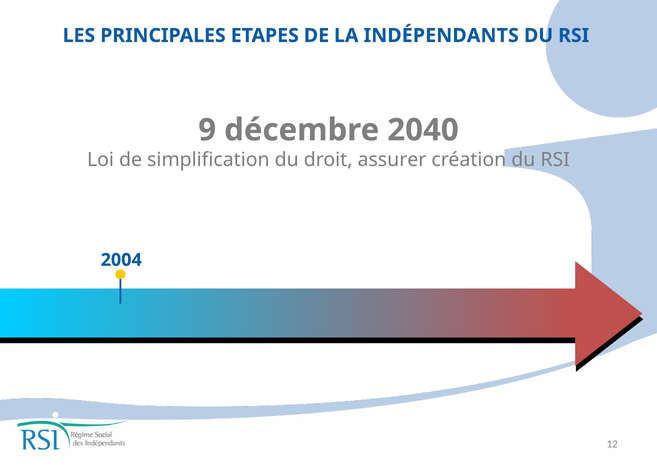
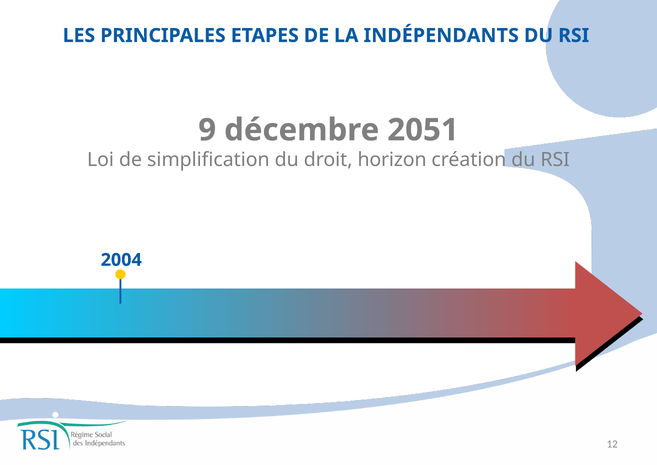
2040: 2040 -> 2051 (423, 130)
assurer: assurer -> horizon (392, 160)
